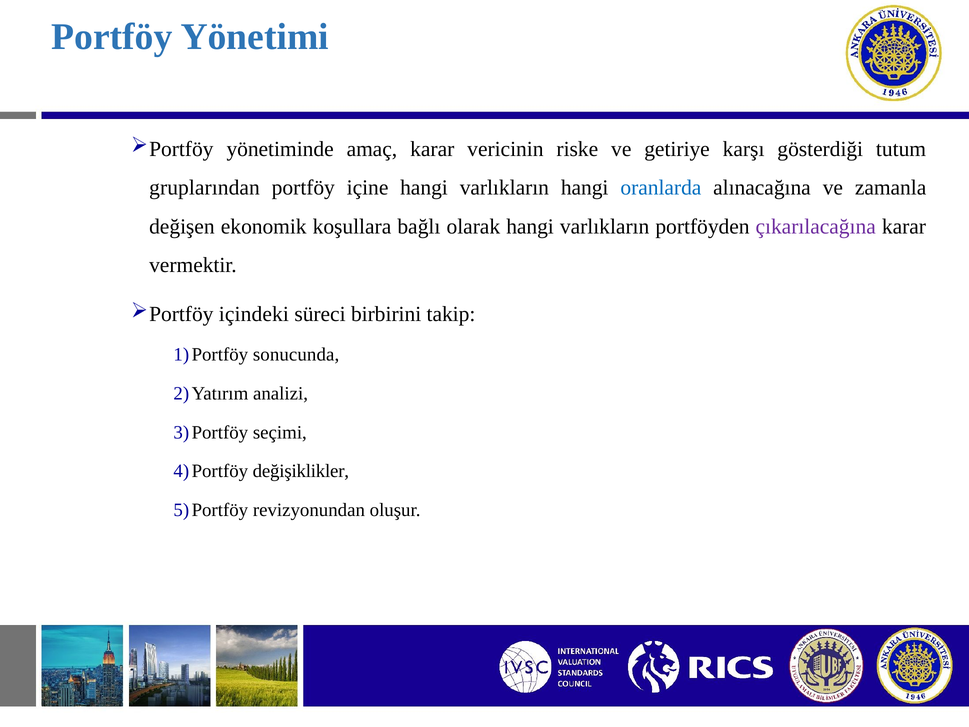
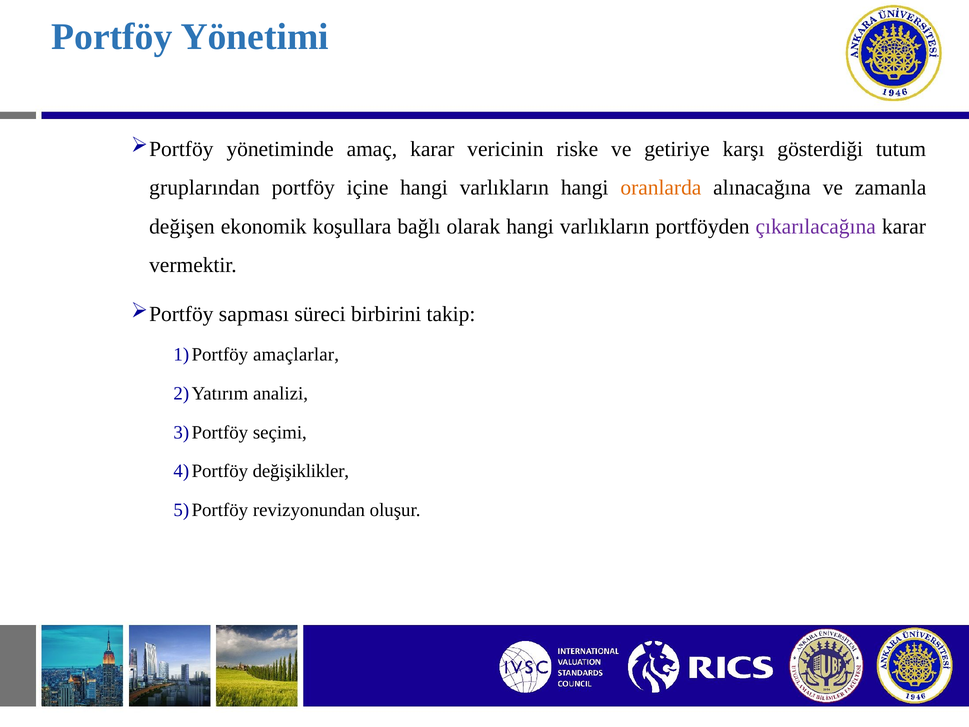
oranlarda colour: blue -> orange (661, 188)
içindeki: içindeki -> sapması (254, 314)
sonucunda: sonucunda -> amaçlarlar (296, 354)
